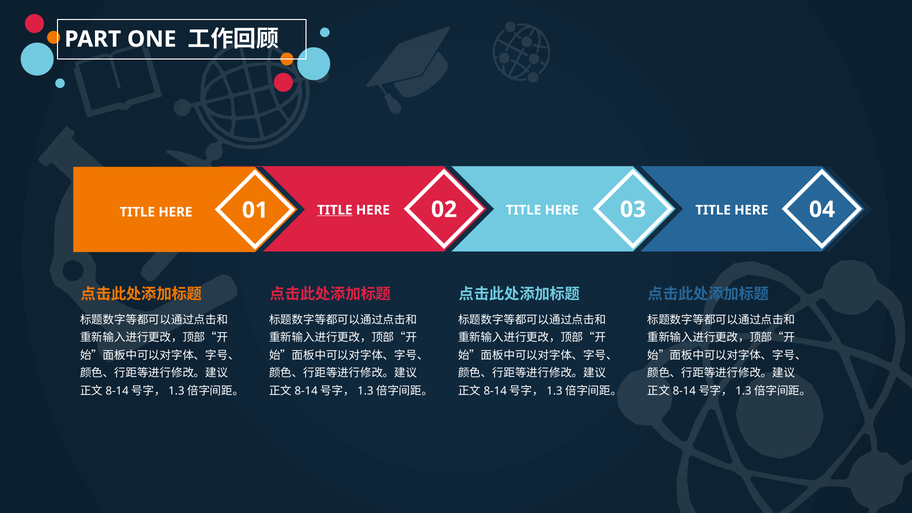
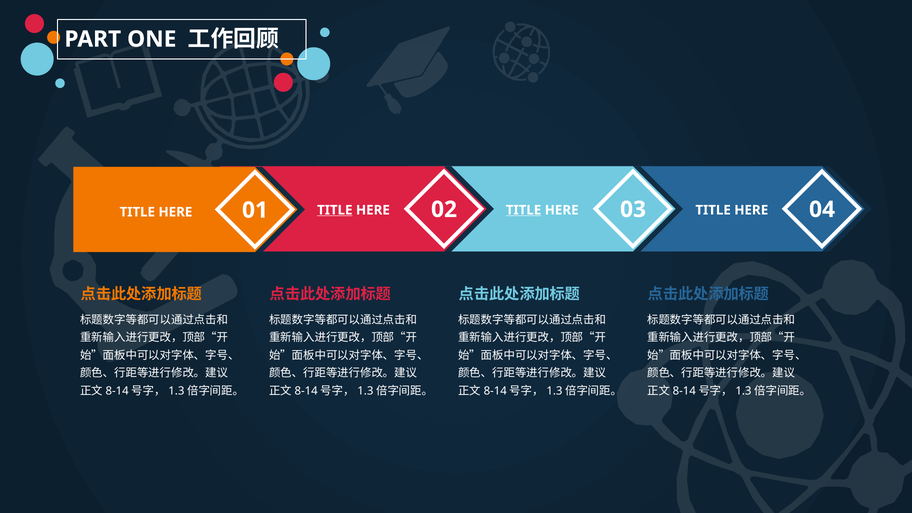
TITLE underline: none -> present (524, 210)
